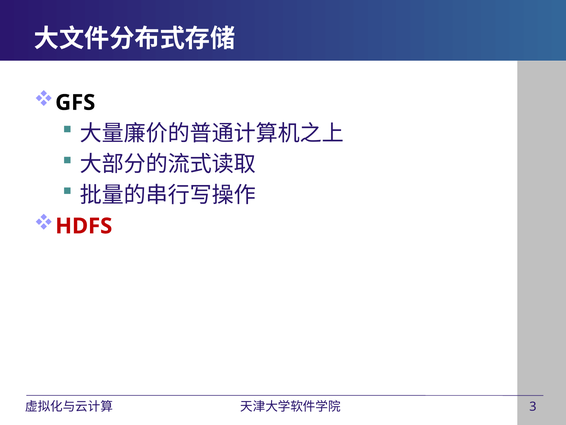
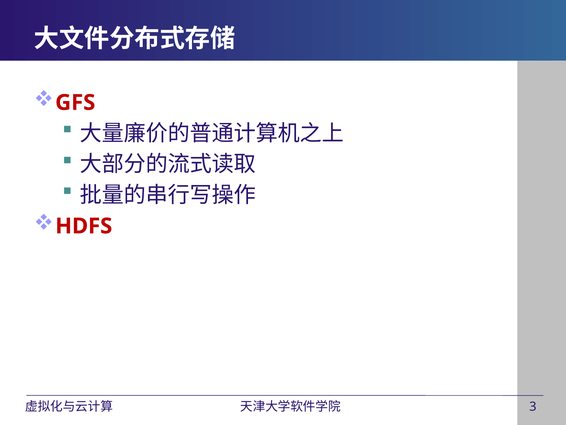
GFS colour: black -> red (75, 102)
